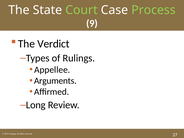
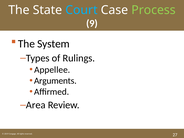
Court colour: light green -> light blue (81, 10)
Verdict: Verdict -> System (53, 44)
Long: Long -> Area (36, 105)
